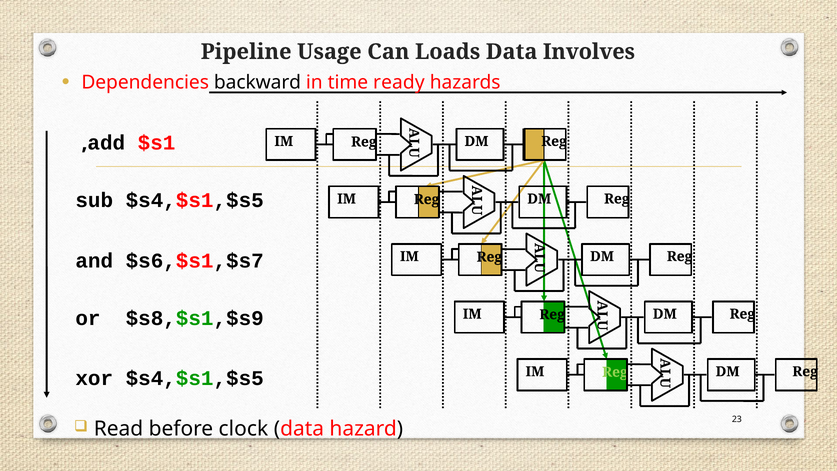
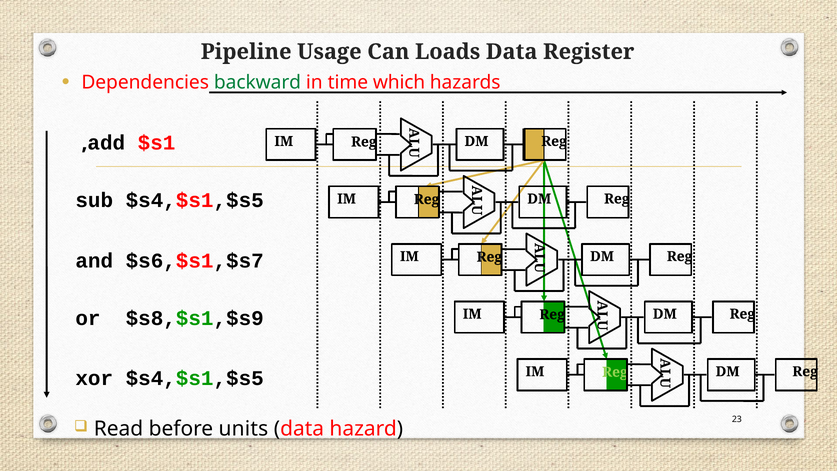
Involves: Involves -> Register (589, 52)
backward colour: black -> green (258, 82)
ready: ready -> which (399, 82)
clock: clock -> units (243, 429)
